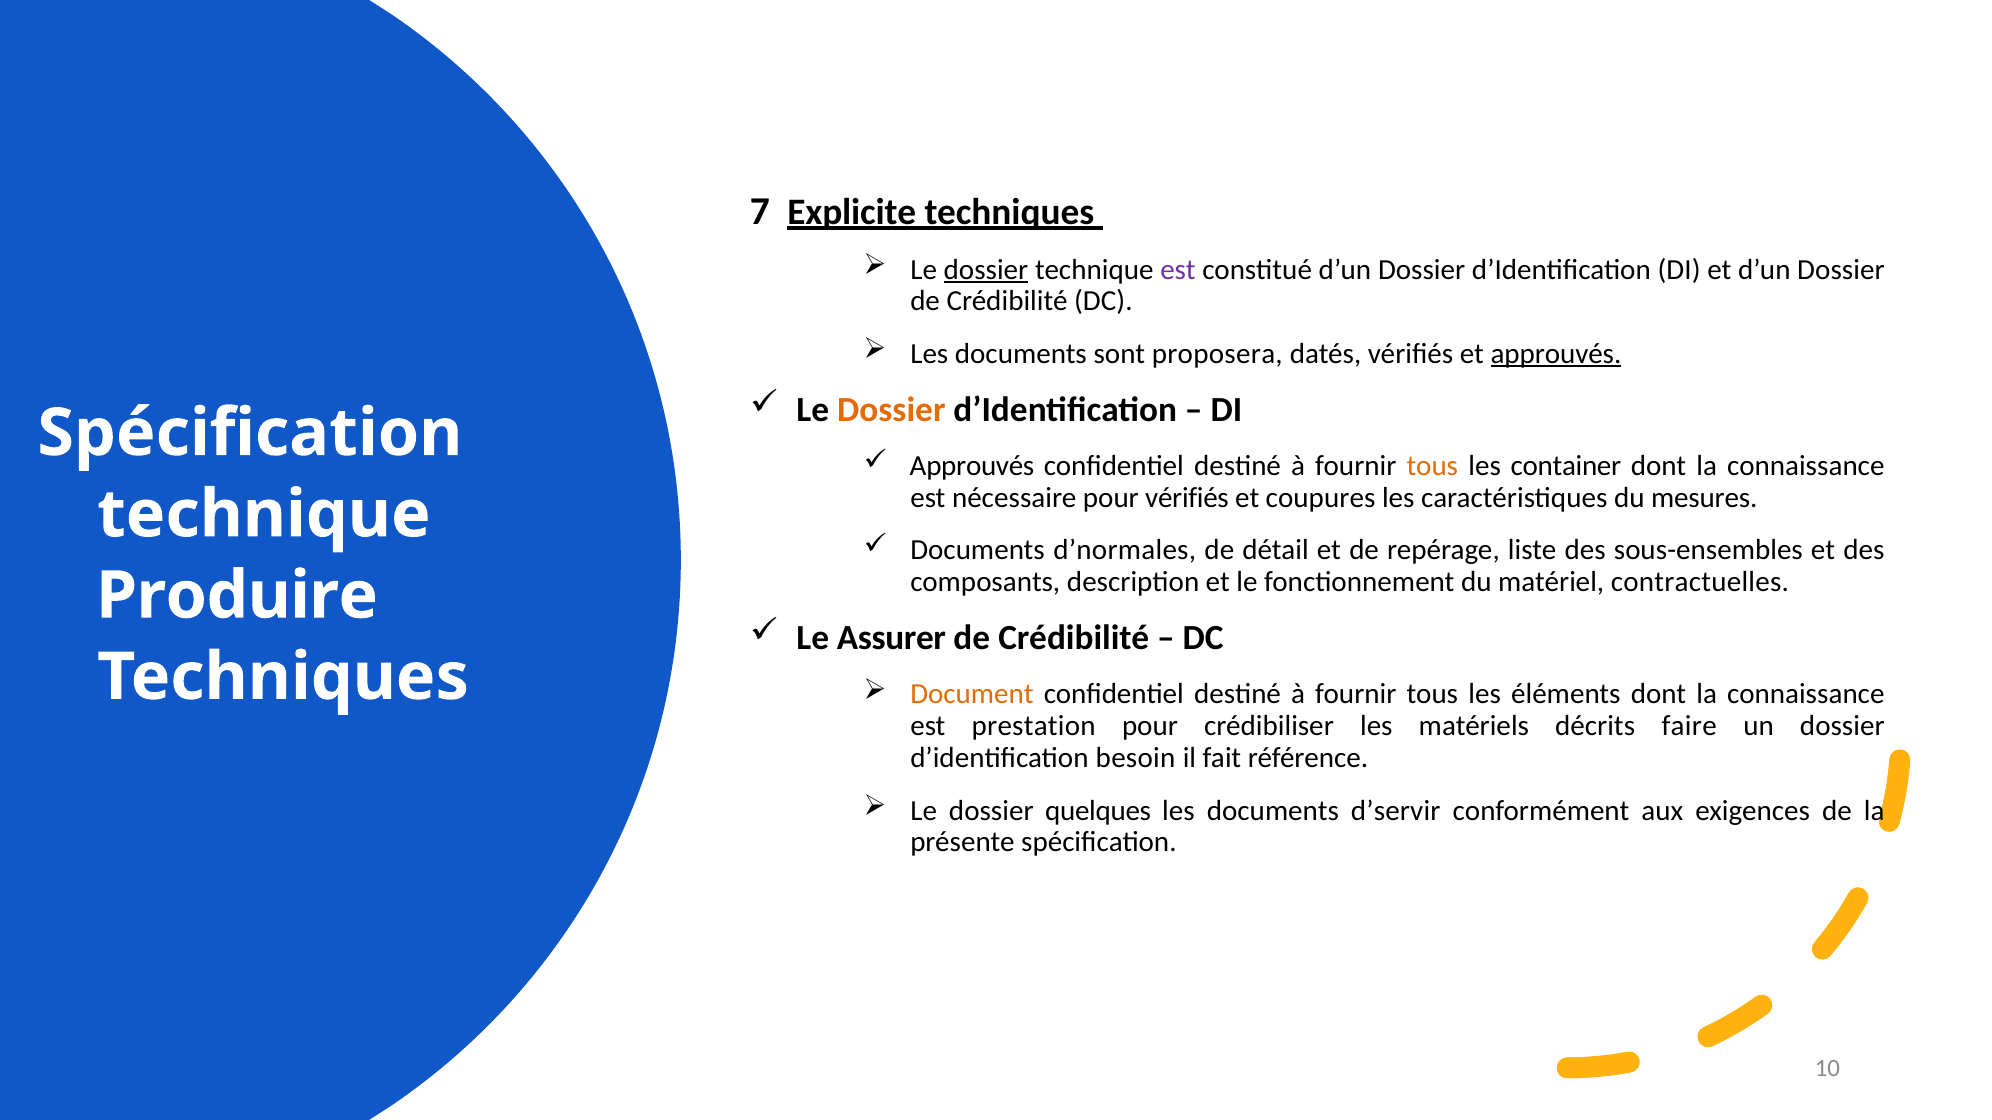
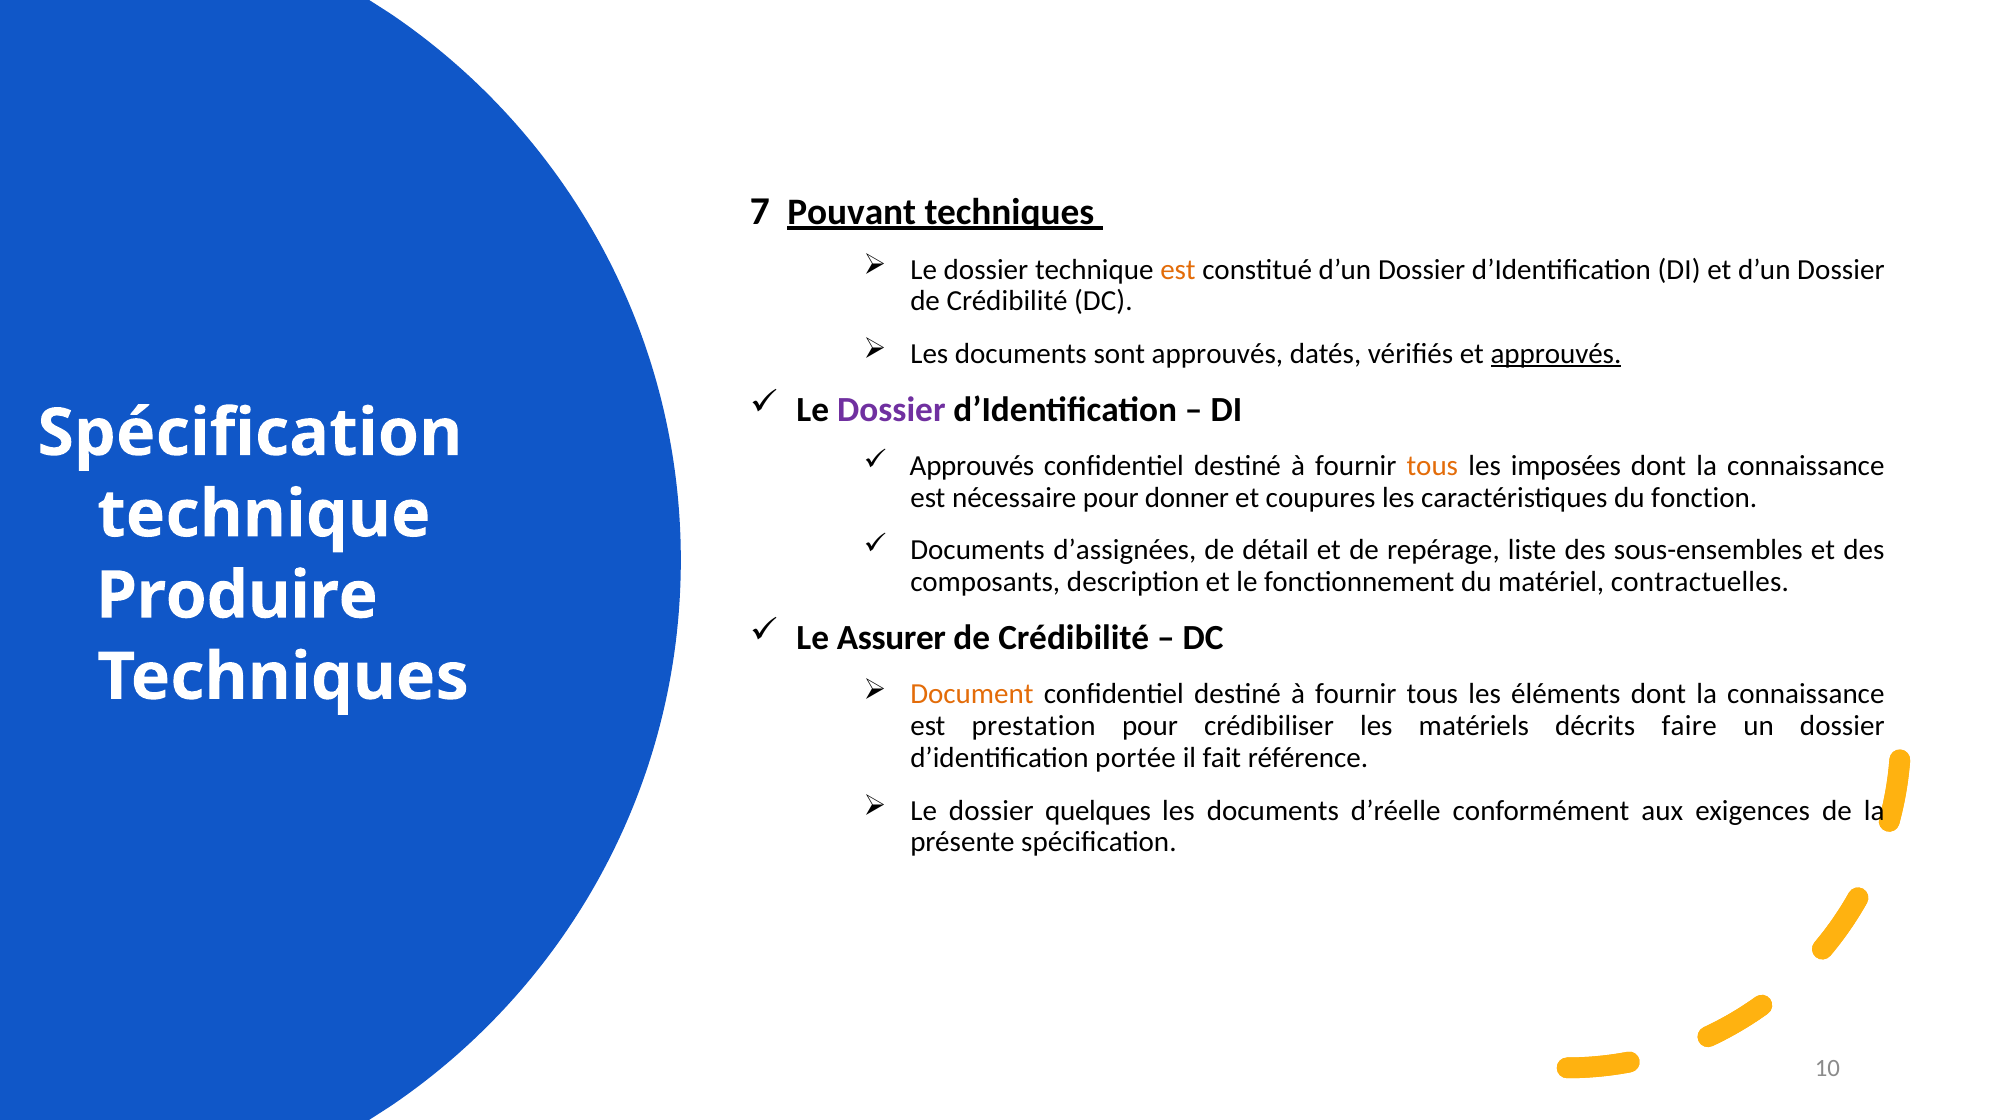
Explicite: Explicite -> Pouvant (852, 212)
dossier underline: present -> none (986, 270)
est colour: purple -> orange (1178, 270)
sont proposera: proposera -> approuvés (1217, 354)
Dossier colour: orange -> purple (891, 410)
container: container -> imposées (1566, 466)
pour vérifiés: vérifiés -> donner (1187, 498)
mesures: mesures -> fonction (1704, 498)
d’normales: d’normales -> d’assignées (1125, 551)
besoin: besoin -> portée (1136, 758)
d’servir: d’servir -> d’réelle (1396, 811)
